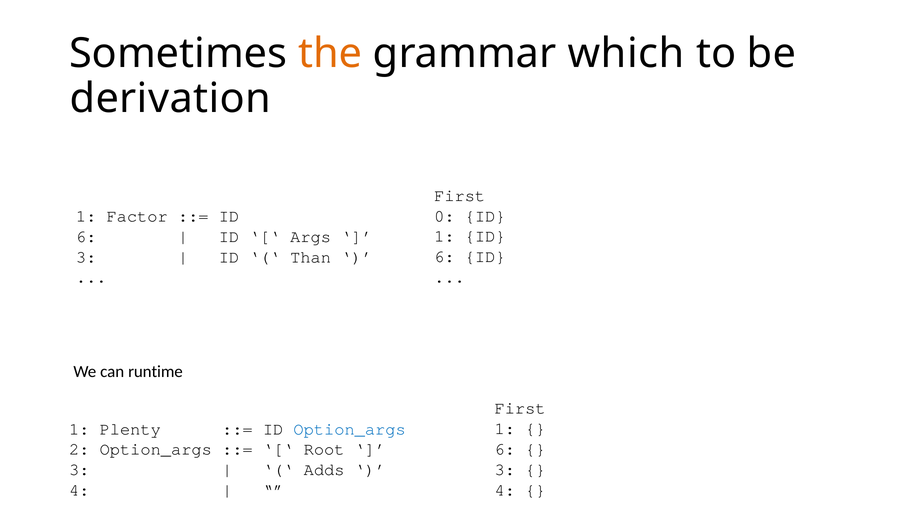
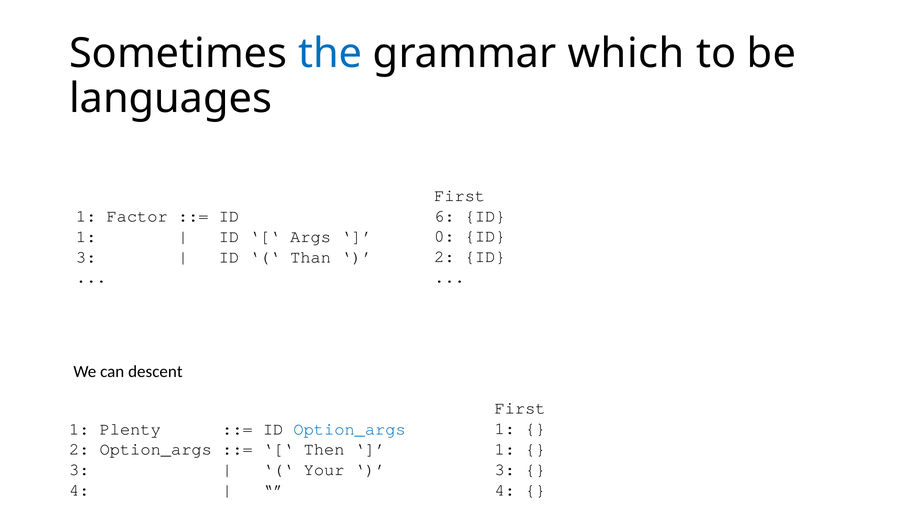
the colour: orange -> blue (330, 54)
derivation: derivation -> languages (171, 99)
0: 0 -> 6 (444, 216)
1: 1 -> 0 (444, 236)
6: 6 -> 1 (86, 237)
6: 6 -> 2 (444, 257)
runtime: runtime -> descent (155, 372)
6: 6 -> 1 (505, 449)
Root: Root -> Then (324, 449)
Adds: Adds -> Your (324, 470)
